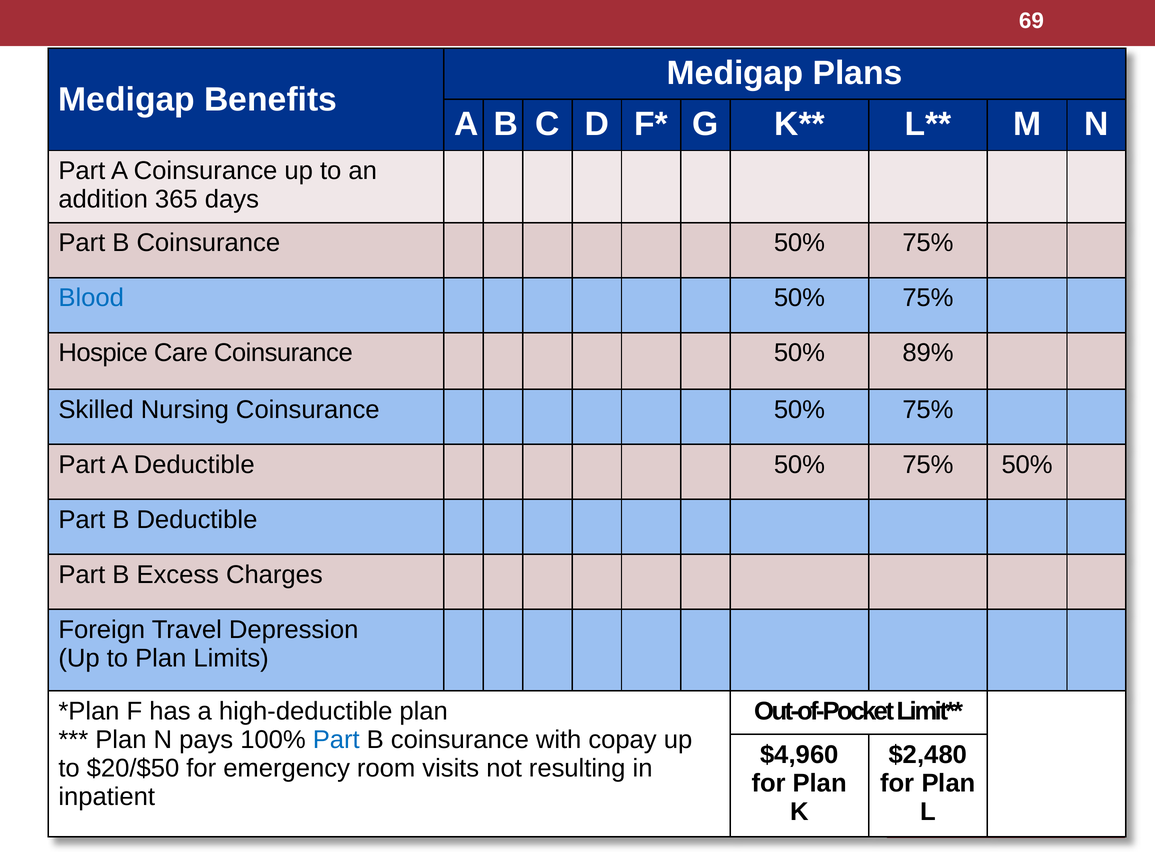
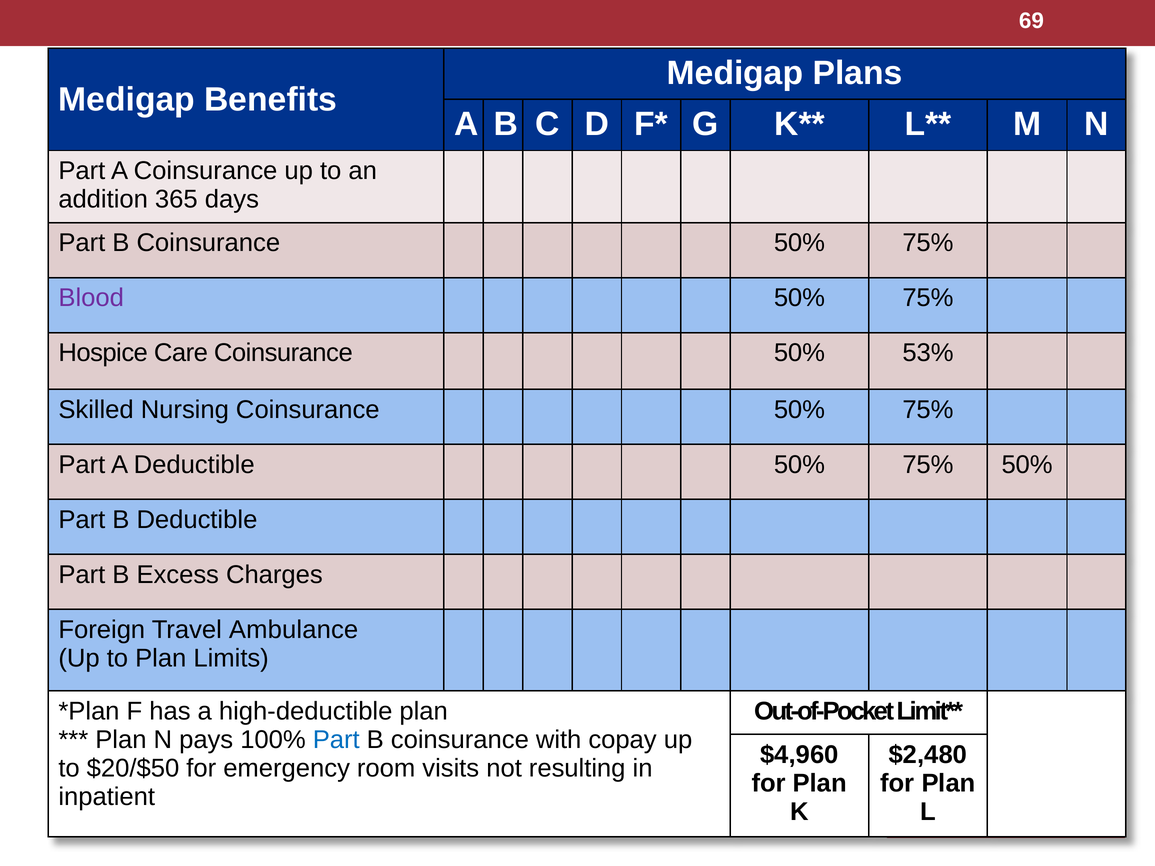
Blood colour: blue -> purple (91, 298)
89%: 89% -> 53% (928, 353)
Depression: Depression -> Ambulance (294, 630)
